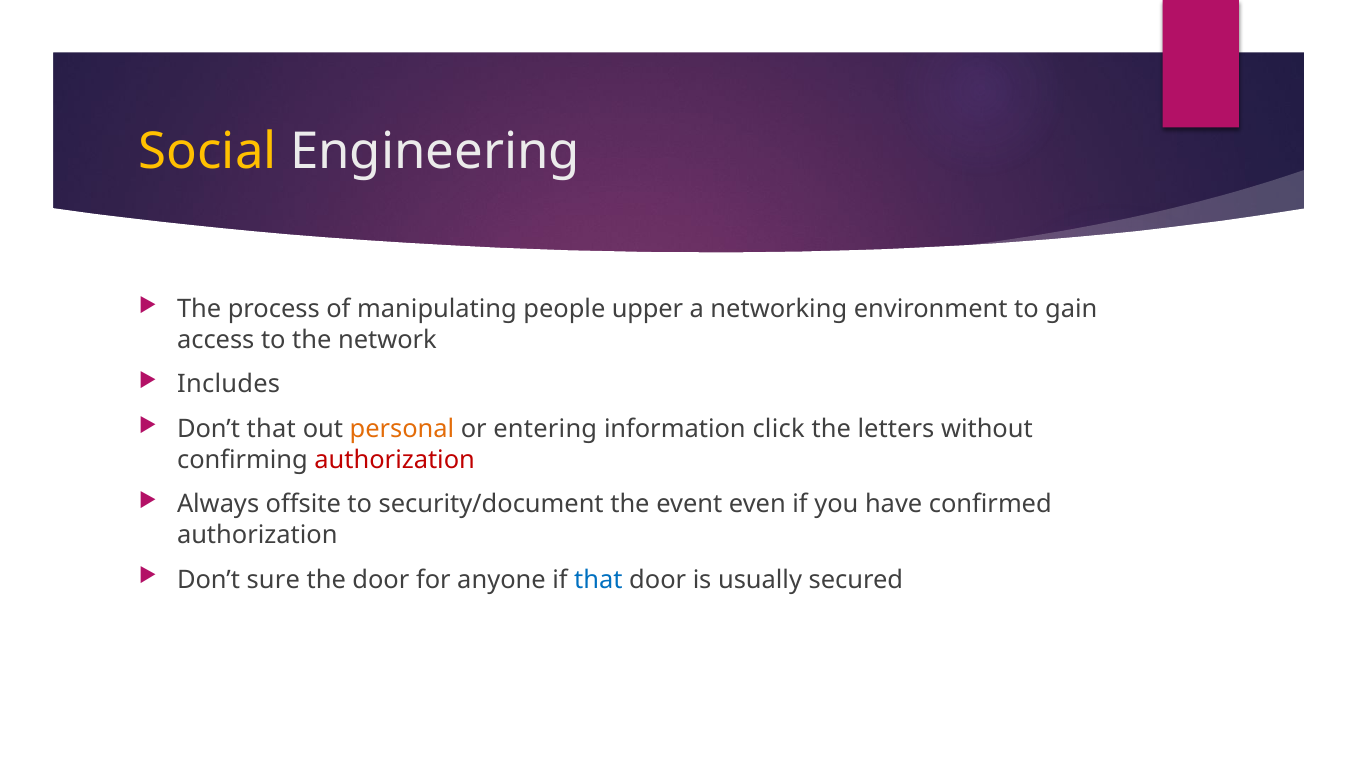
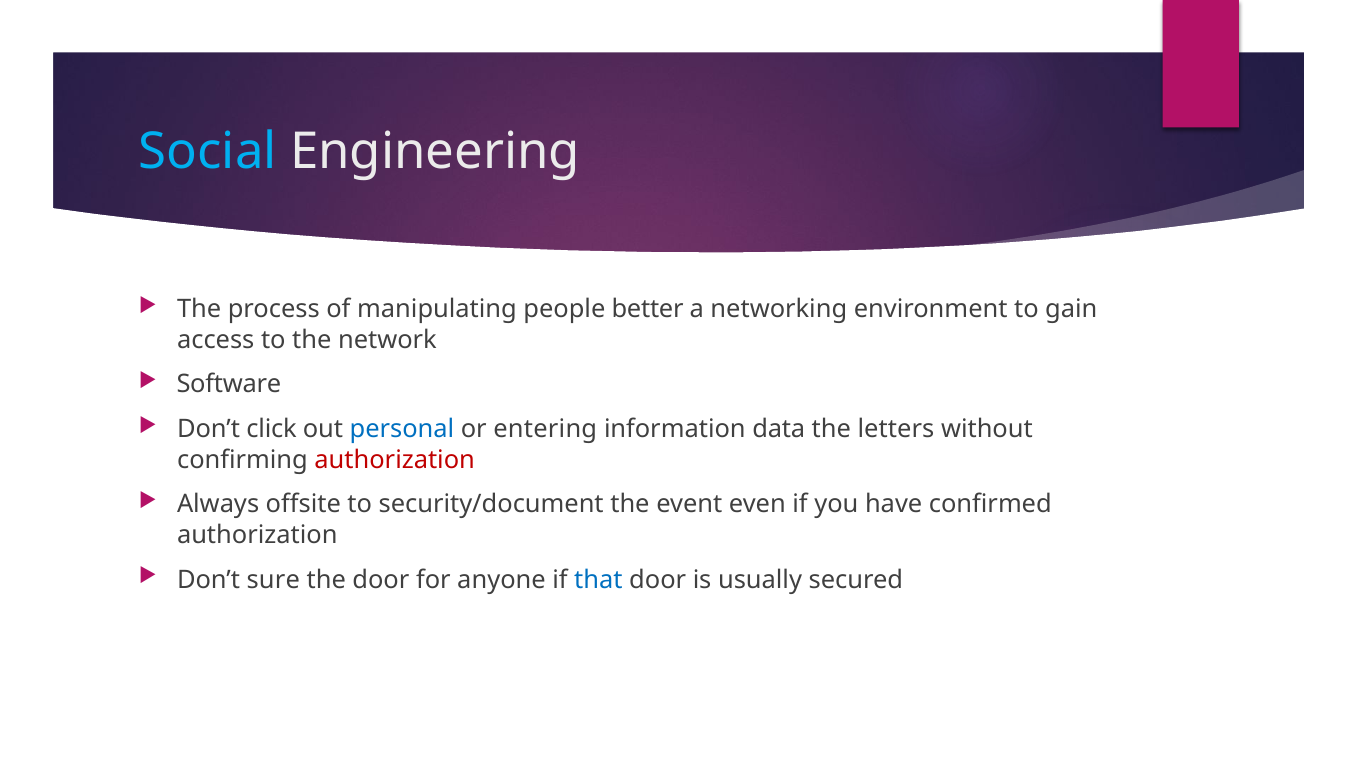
Social colour: yellow -> light blue (208, 151)
upper: upper -> better (648, 309)
Includes: Includes -> Software (229, 384)
Don’t that: that -> click (272, 429)
personal colour: orange -> blue (402, 429)
click: click -> data (779, 429)
